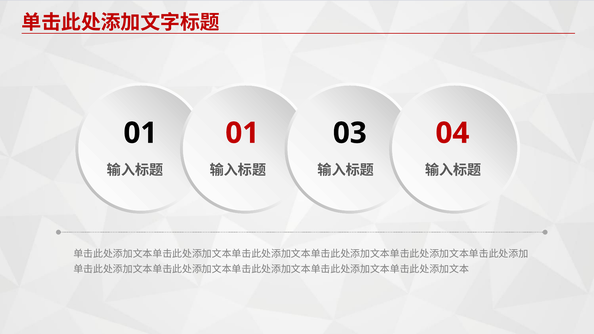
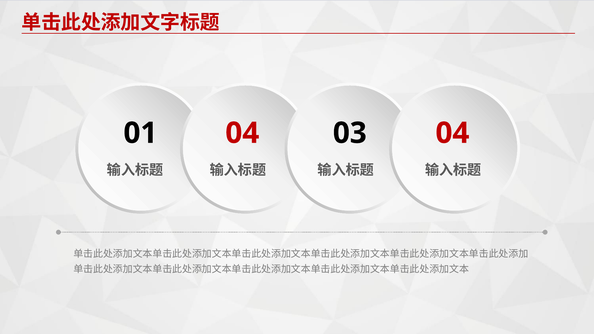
01 01: 01 -> 04 (242, 133)
